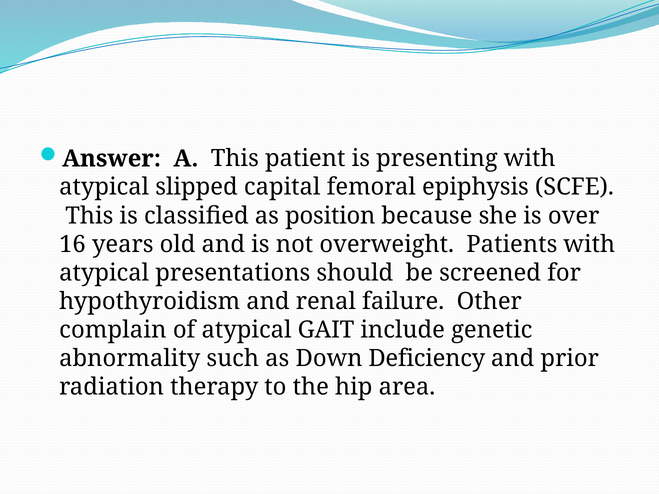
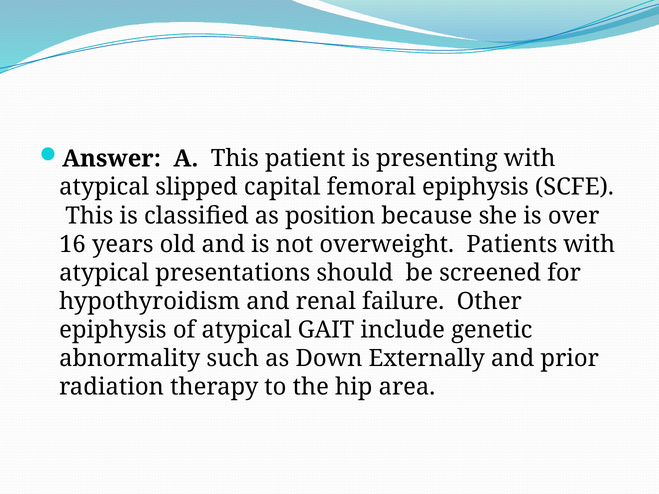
complain: complain -> epiphysis (113, 330)
Deficiency: Deficiency -> Externally (427, 358)
